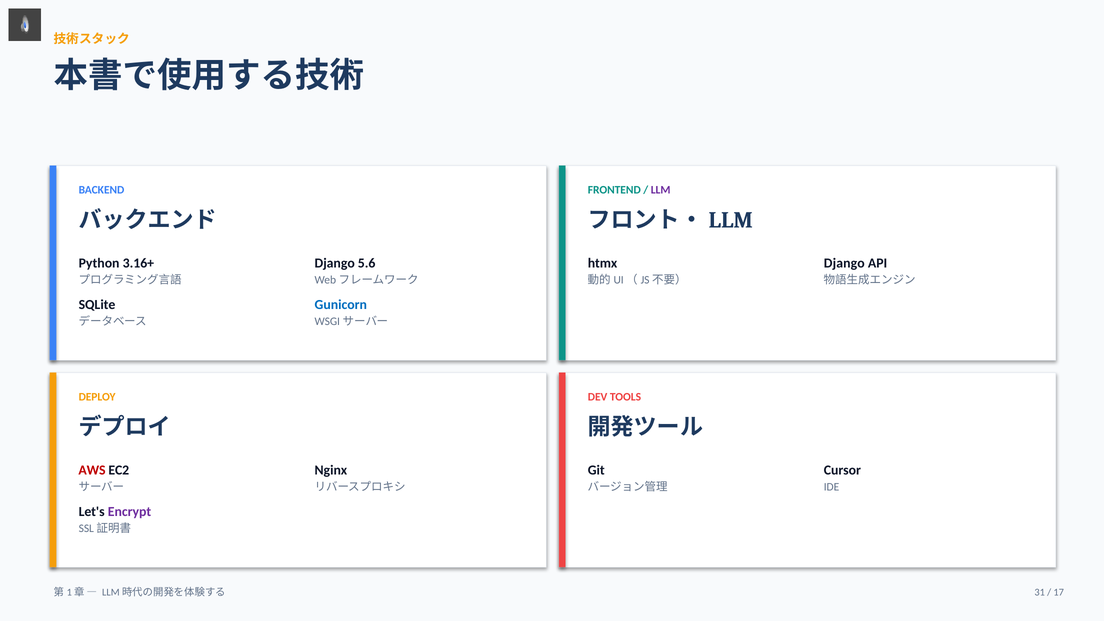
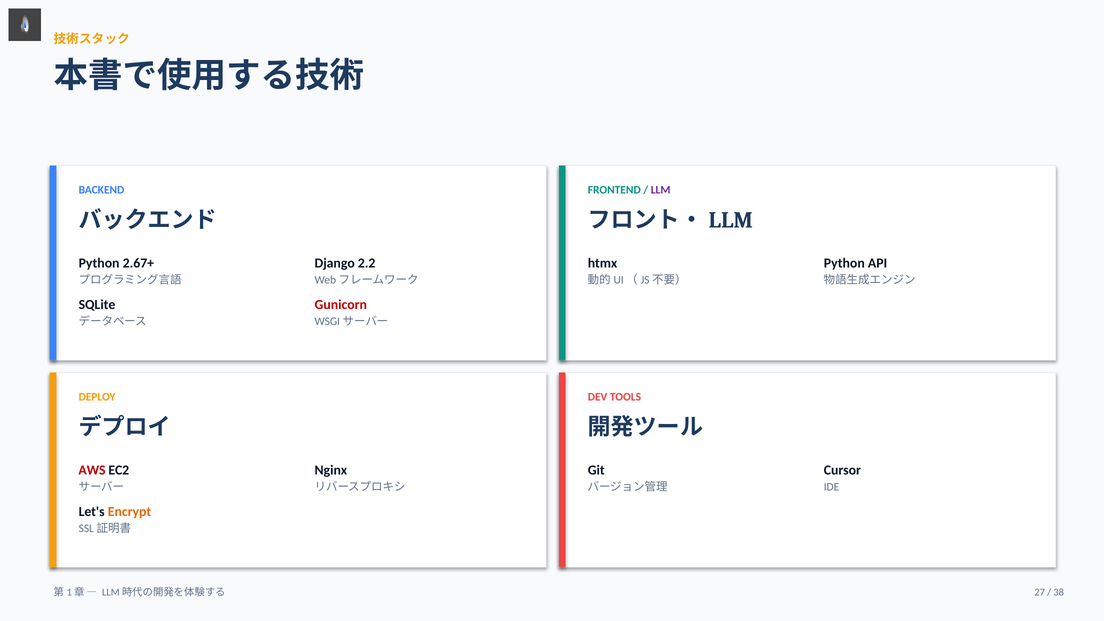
3.16+: 3.16+ -> 2.67+ (138, 263)
5.6: 5.6 -> 2.2 (367, 263)
Django: Django -> Python (844, 263)
Gunicorn colour: blue -> red (341, 305)
Encrypt colour: purple -> orange (130, 512)
31: 31 -> 27 (1040, 592)
17: 17 -> 38 (1059, 592)
